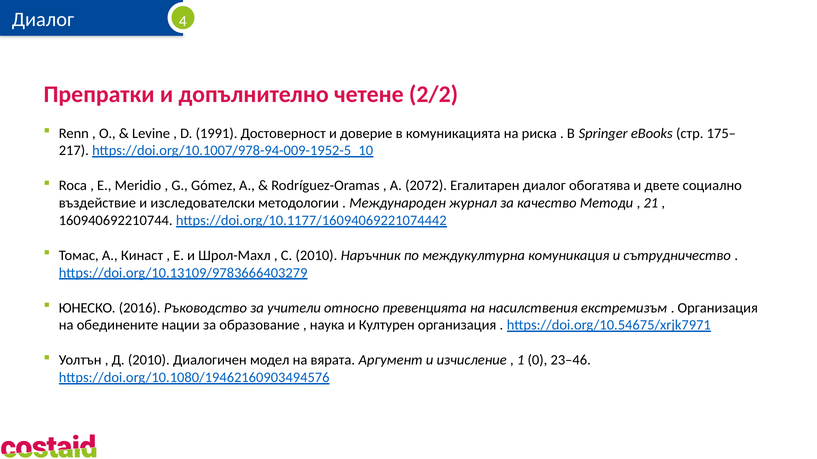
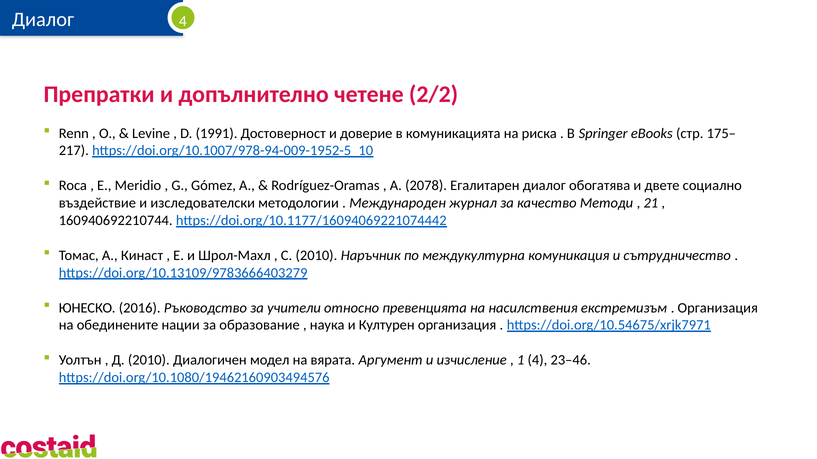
2072: 2072 -> 2078 (426, 186)
1 0: 0 -> 4 (537, 361)
